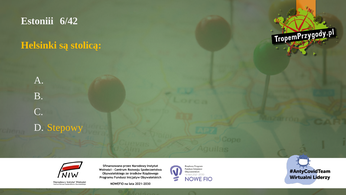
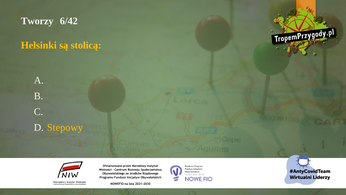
Estoniii: Estoniii -> Tworzy (37, 21)
